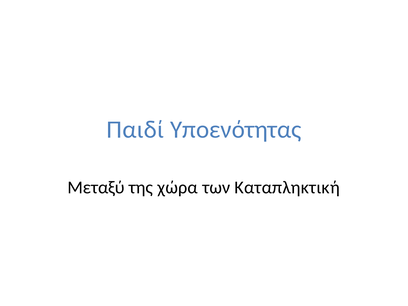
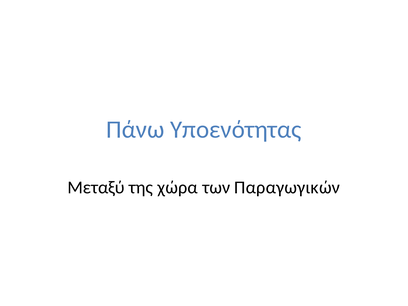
Παιδί: Παιδί -> Πάνω (135, 130)
Καταπληκτική: Καταπληκτική -> Παραγωγικών (287, 188)
